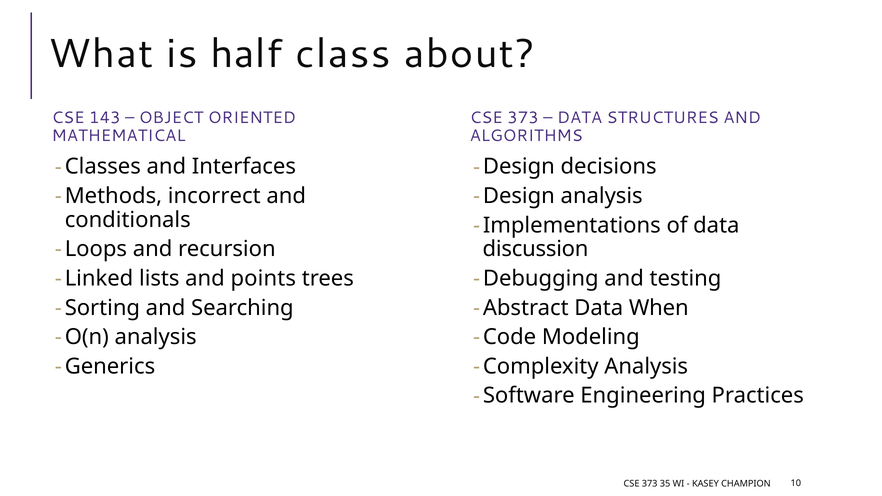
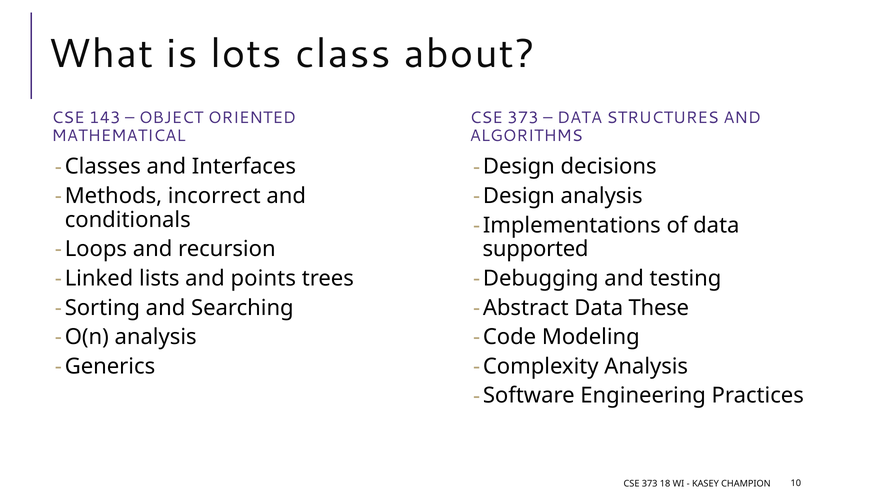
half: half -> lots (246, 54)
discussion: discussion -> supported (536, 249)
When: When -> These (659, 308)
35: 35 -> 18 (665, 484)
